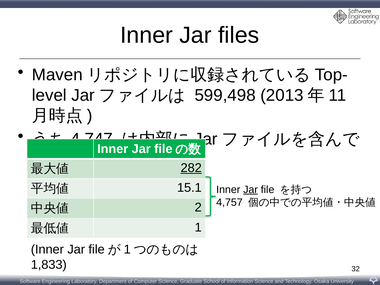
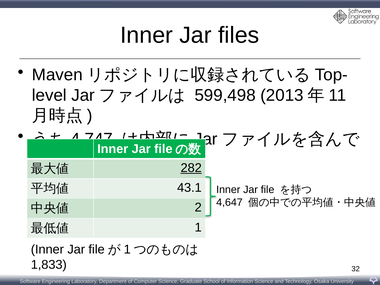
15.1: 15.1 -> 43.1 (189, 188)
Jar underline: present -> none (251, 190)
4,757: 4,757 -> 4,647 (229, 202)
